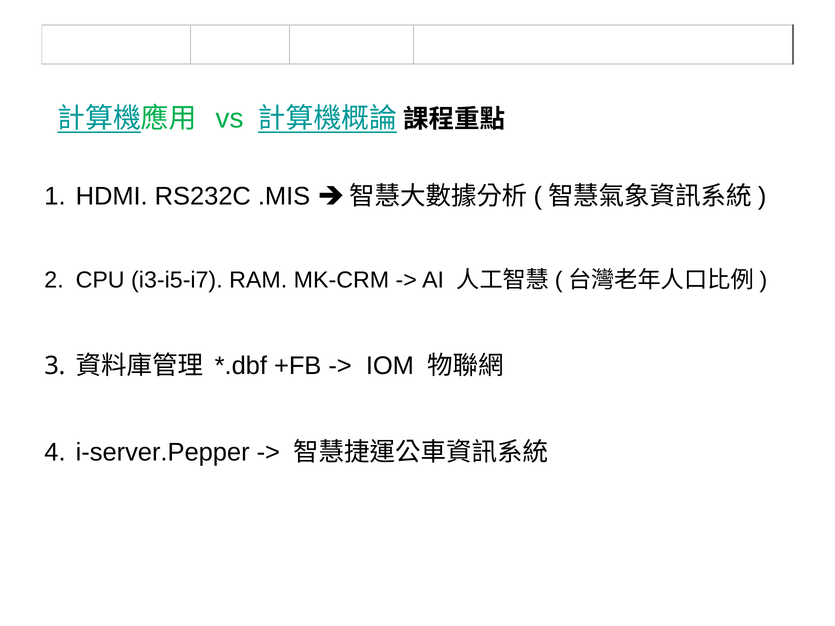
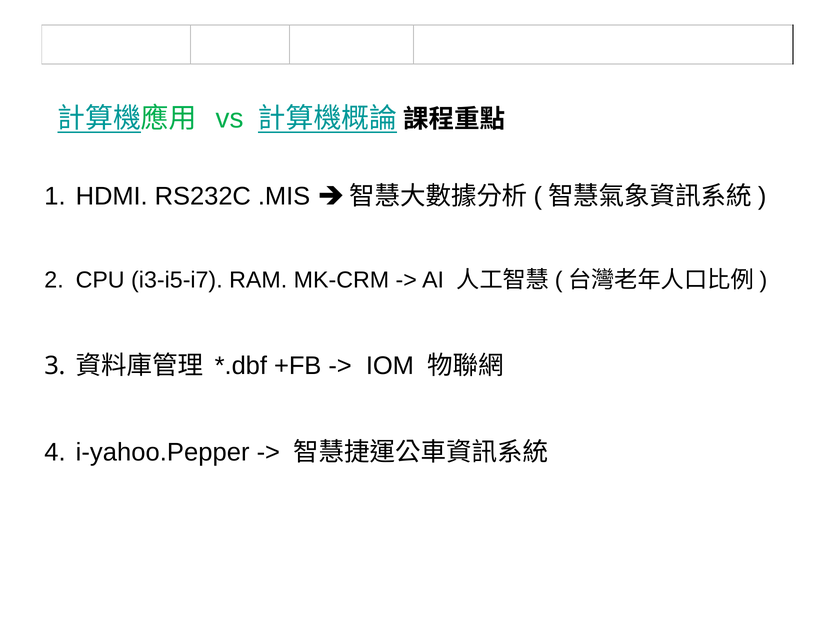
i-server.Pepper: i-server.Pepper -> i-yahoo.Pepper (163, 452)
